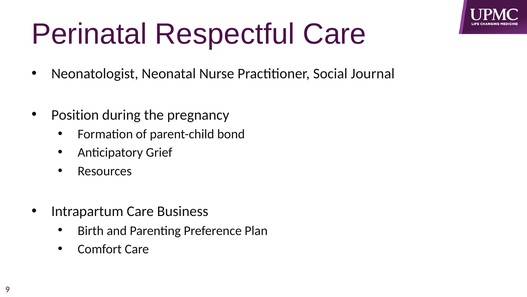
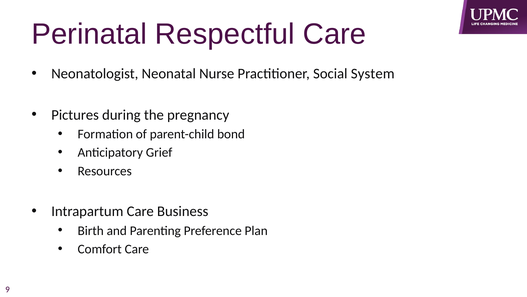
Journal: Journal -> System (373, 74)
Position: Position -> Pictures (75, 115)
